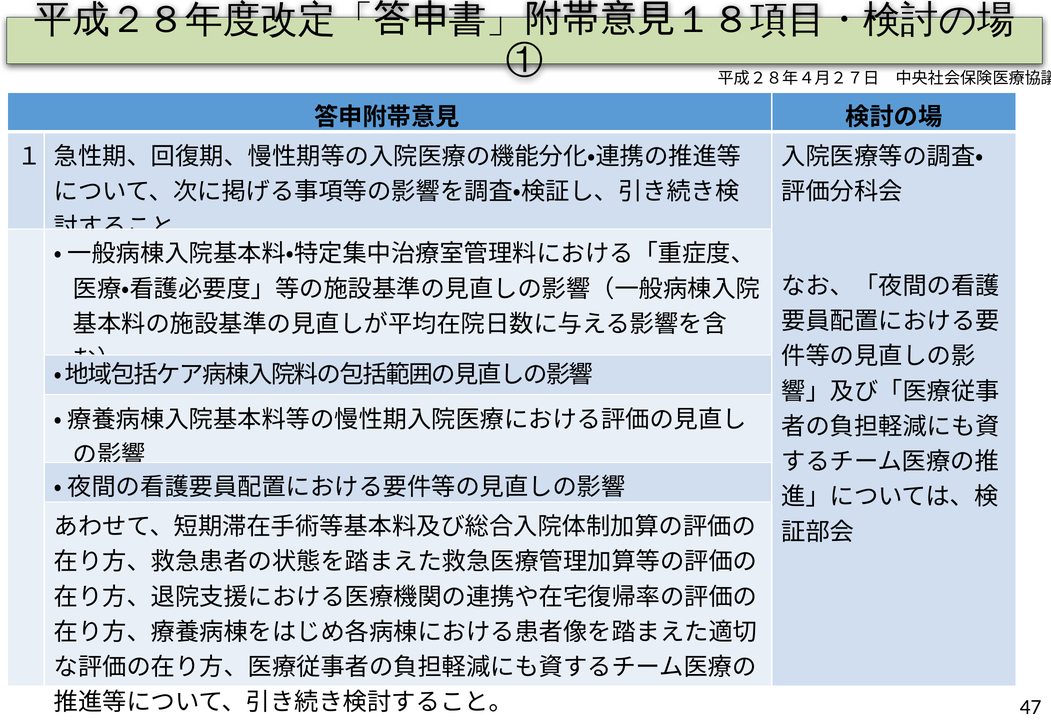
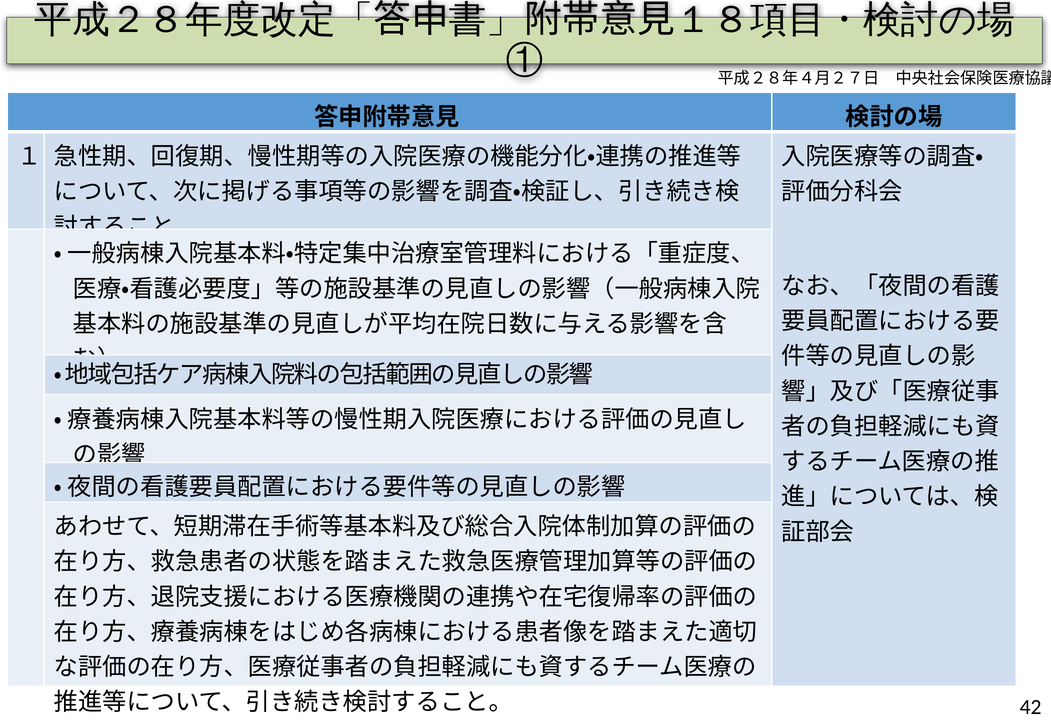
47: 47 -> 42 (1031, 707)
